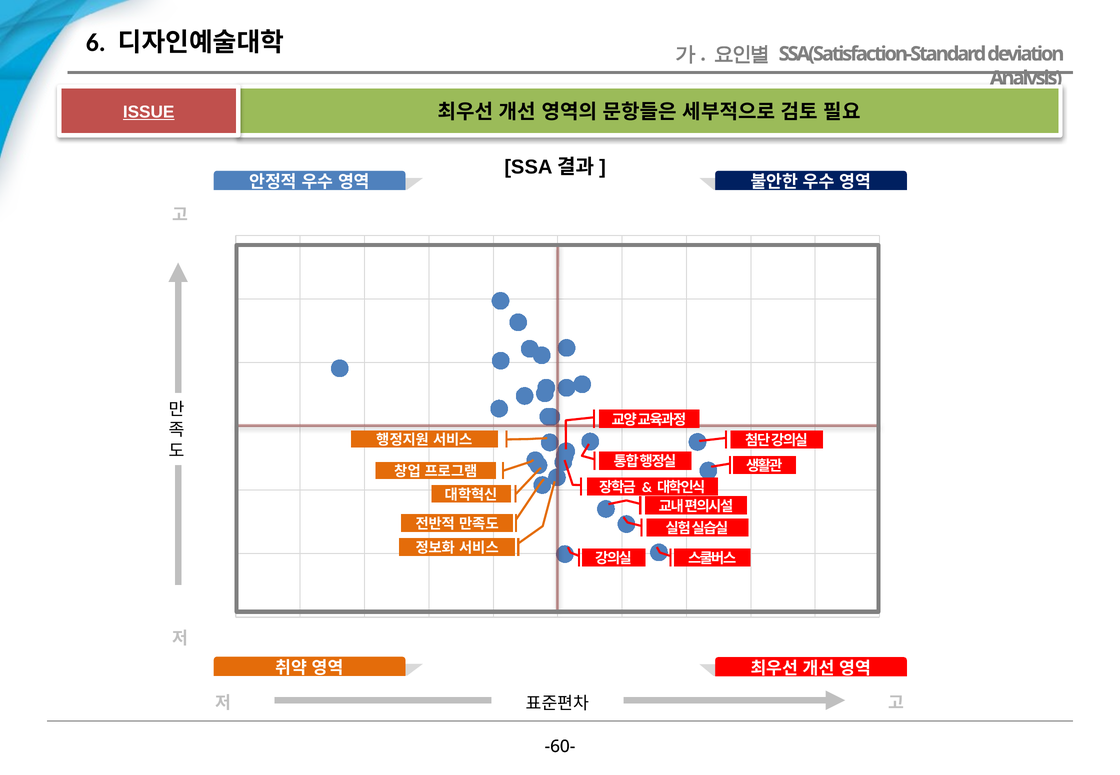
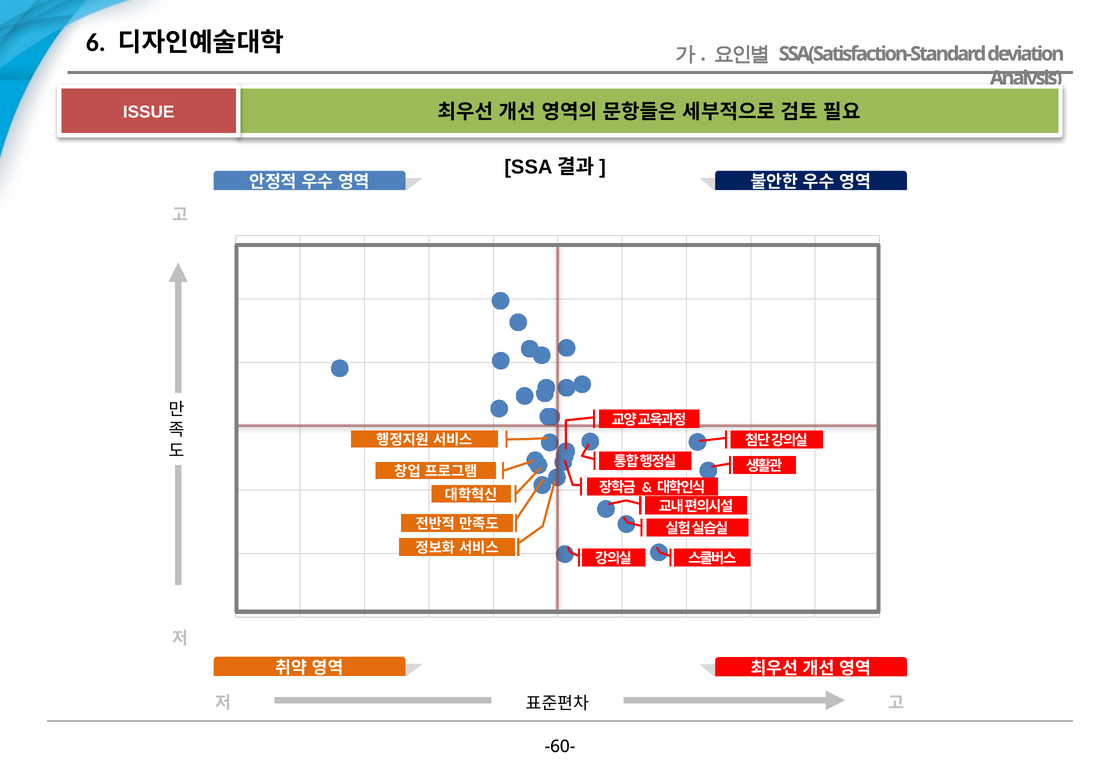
ISSUE underline: present -> none (149, 112)
